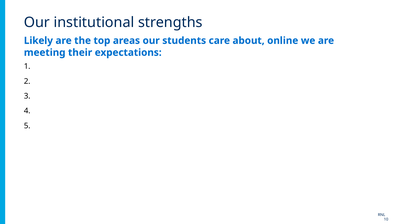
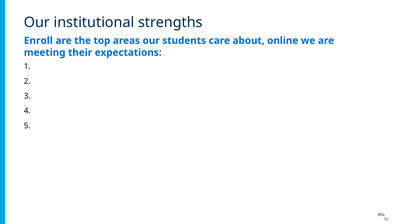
Likely: Likely -> Enroll (38, 41)
